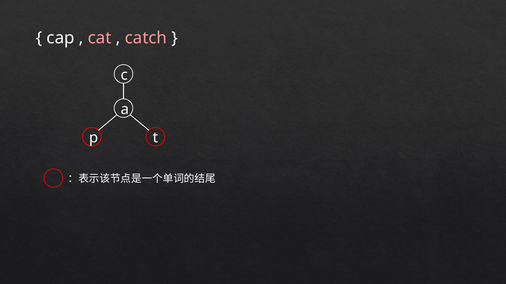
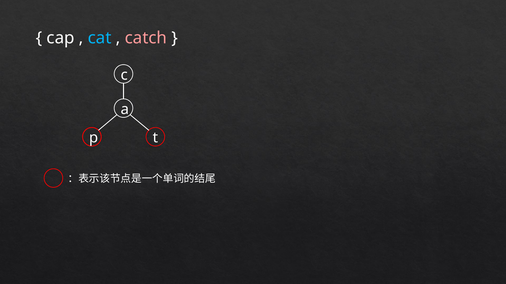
cat colour: pink -> light blue (100, 38)
